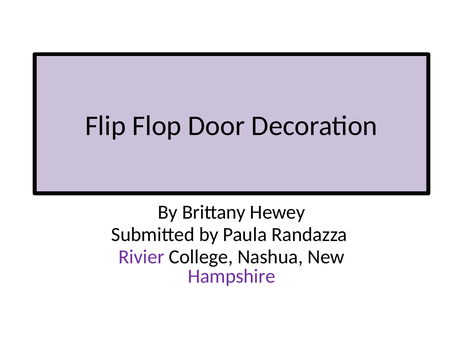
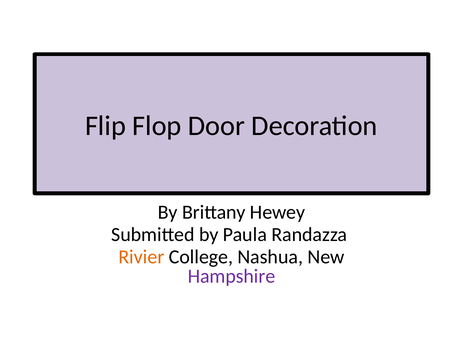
Rivier colour: purple -> orange (141, 256)
